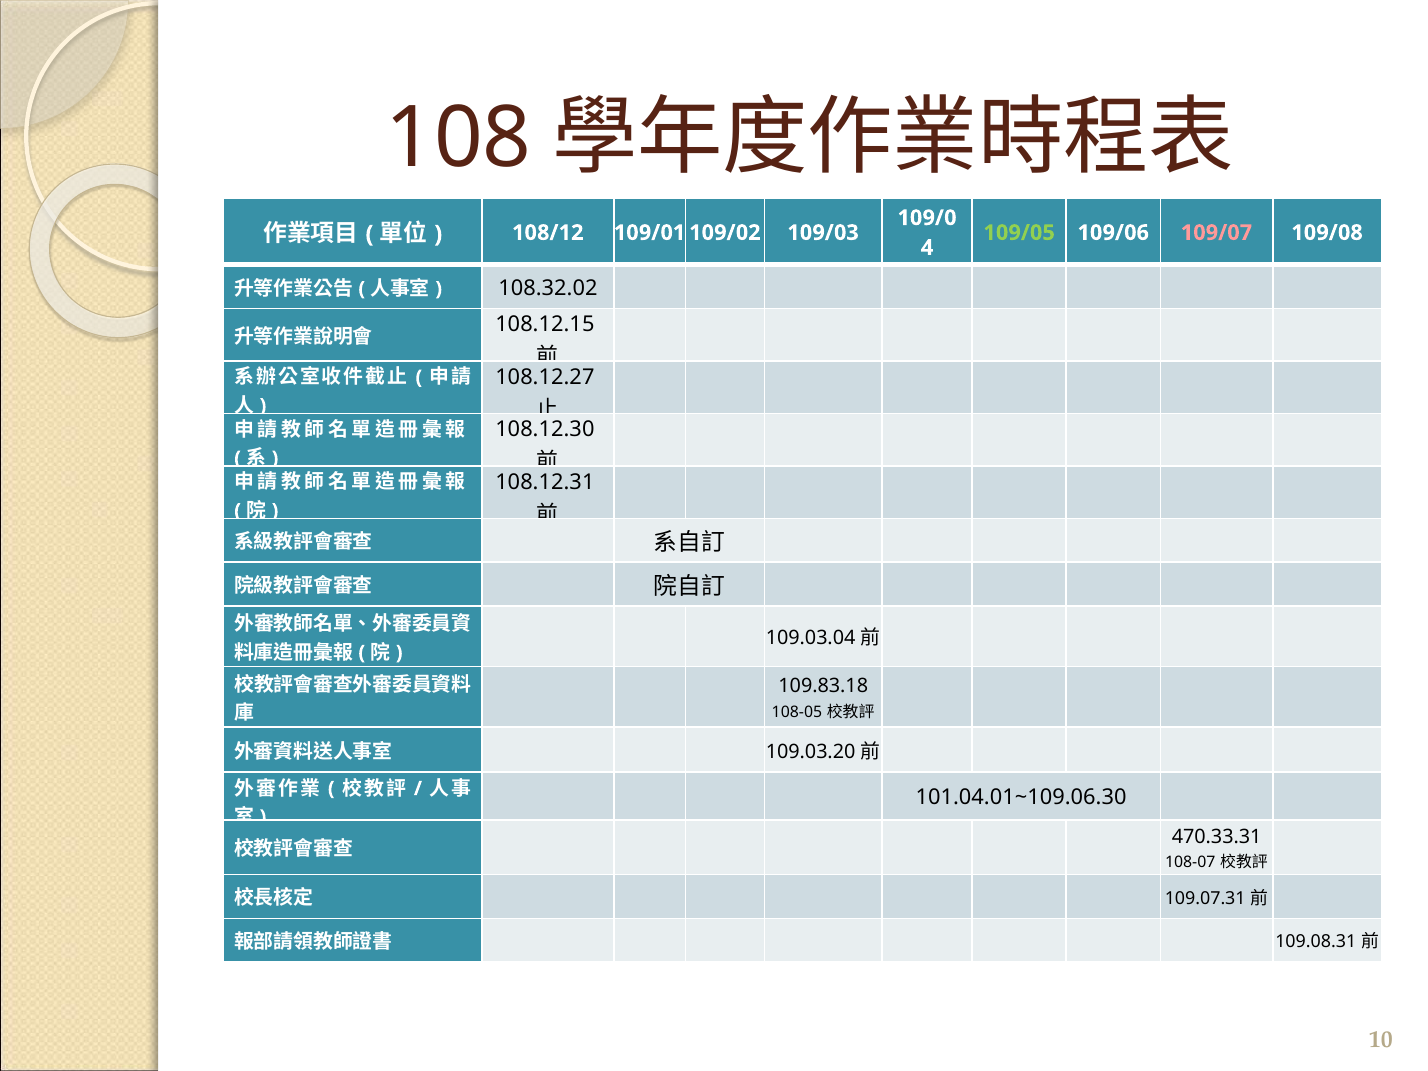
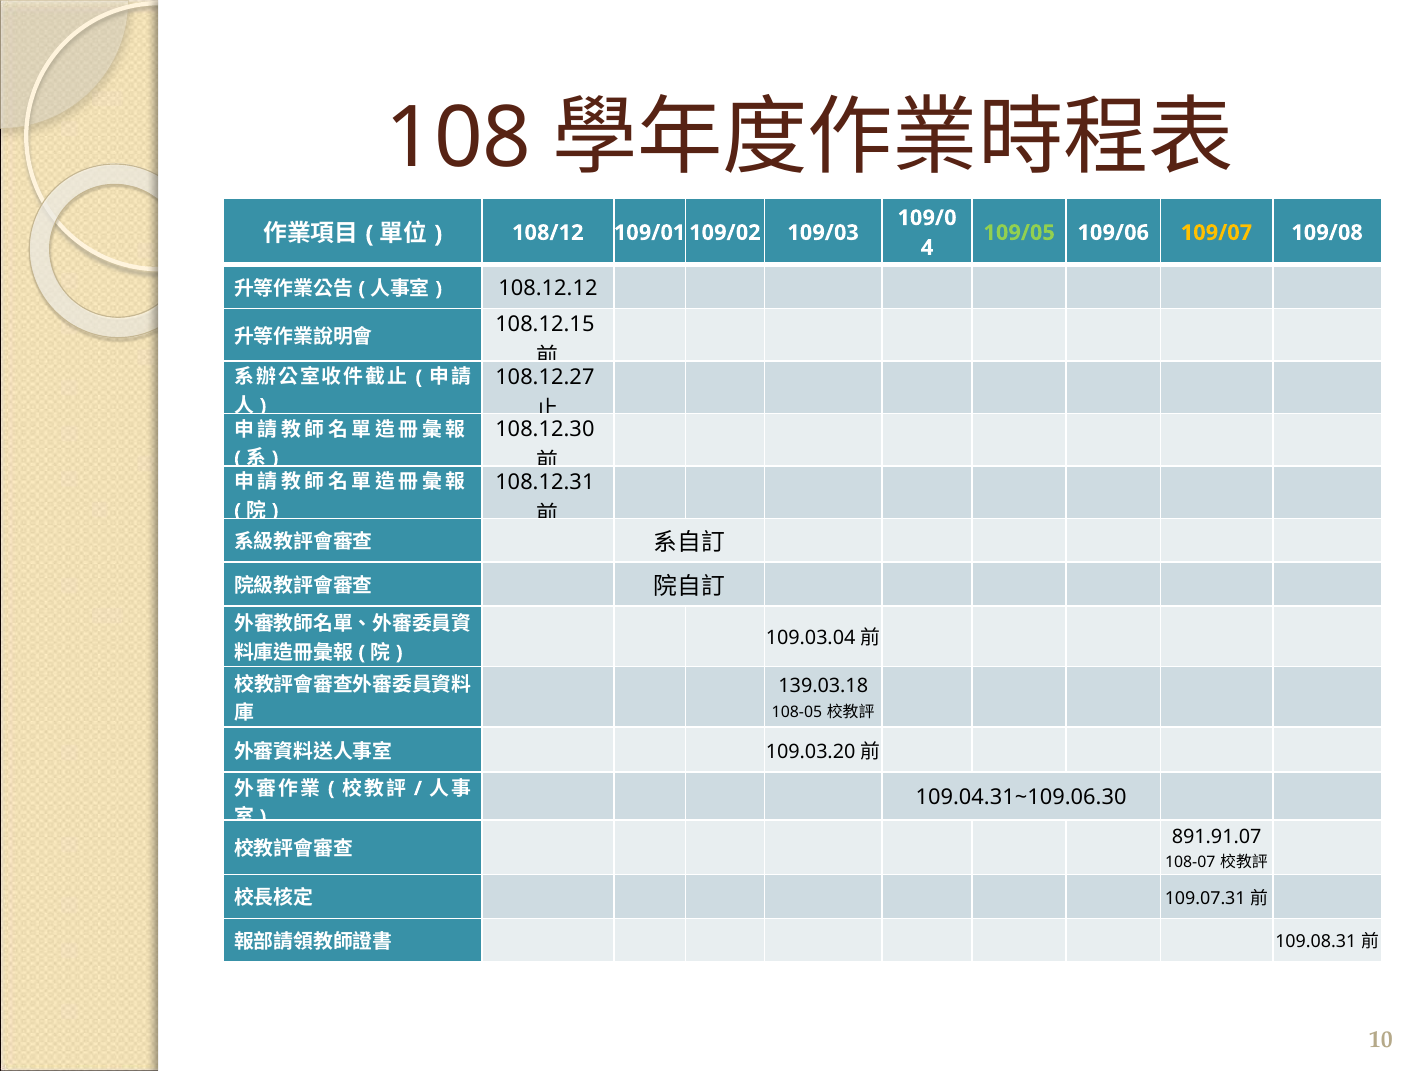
109/07 colour: pink -> yellow (1216, 233)
108.32.02: 108.32.02 -> 108.12.12 (548, 288)
109.83.18: 109.83.18 -> 139.03.18 (823, 686)
101.04.01~109.06.30: 101.04.01~109.06.30 -> 109.04.31~109.06.30 (1021, 797)
470.33.31: 470.33.31 -> 891.91.07 (1217, 837)
